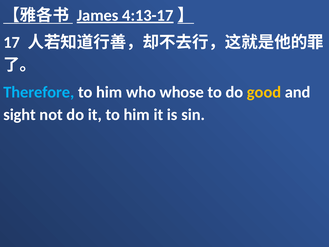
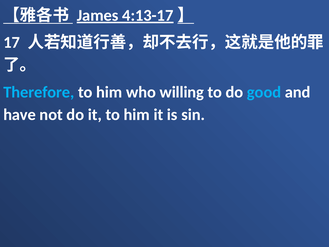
whose: whose -> willing (182, 92)
good colour: yellow -> light blue (264, 92)
sight: sight -> have (20, 115)
